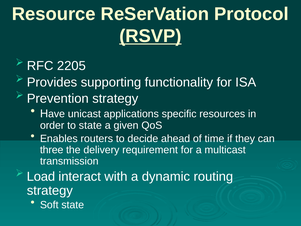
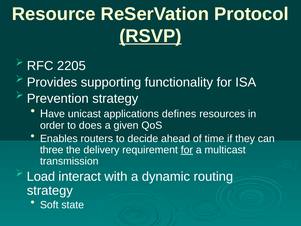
specific: specific -> defines (179, 114)
to state: state -> does (90, 125)
for underline: none -> present (187, 150)
